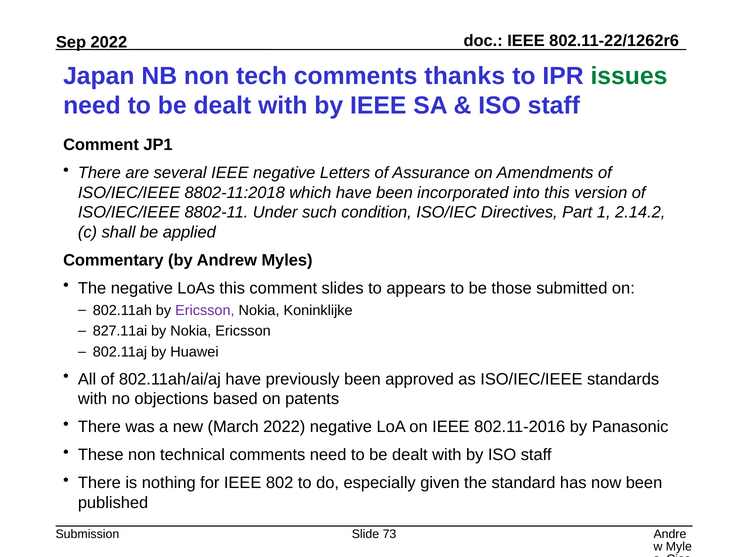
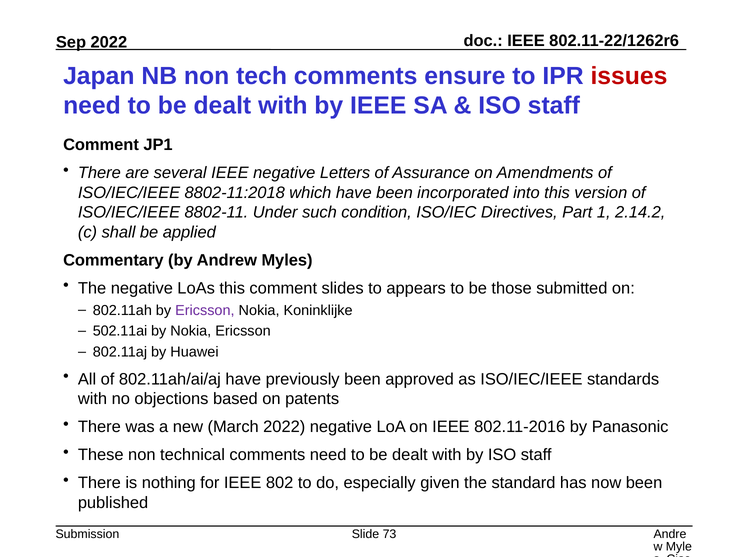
thanks: thanks -> ensure (465, 76)
issues colour: green -> red (629, 76)
827.11ai: 827.11ai -> 502.11ai (120, 331)
